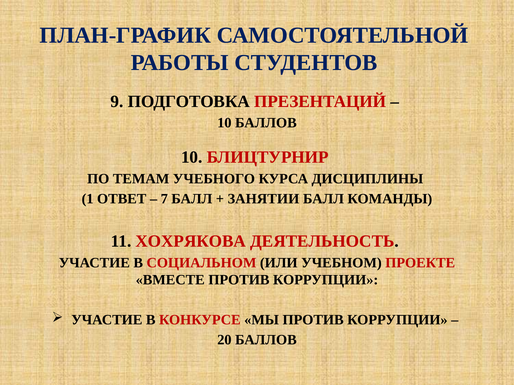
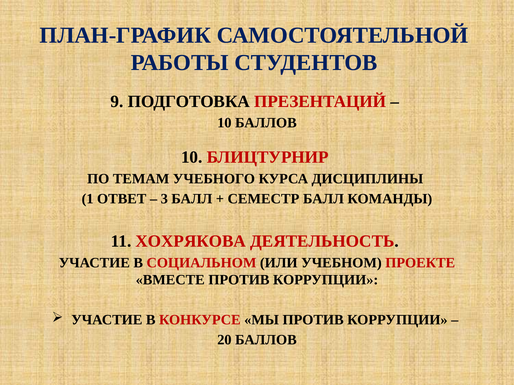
7: 7 -> 3 (164, 199)
ЗАНЯТИИ: ЗАНЯТИИ -> СЕМЕСТР (263, 199)
